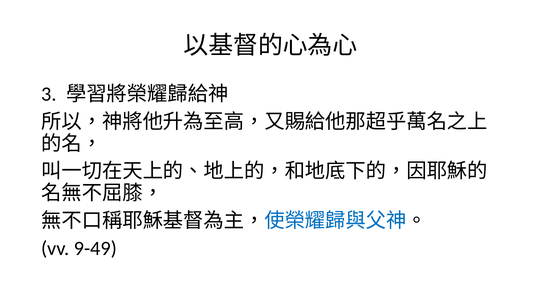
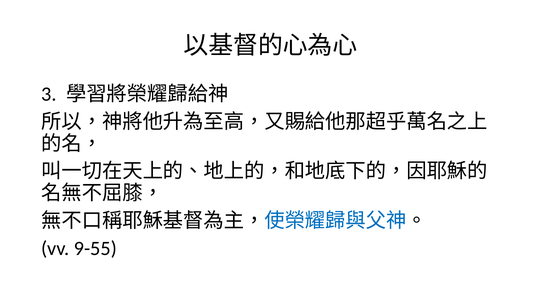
9-49: 9-49 -> 9-55 (95, 248)
